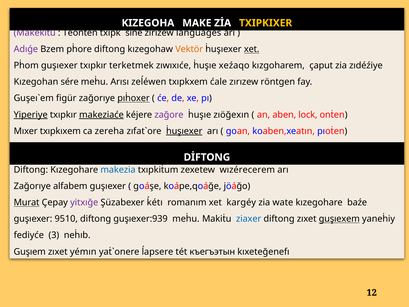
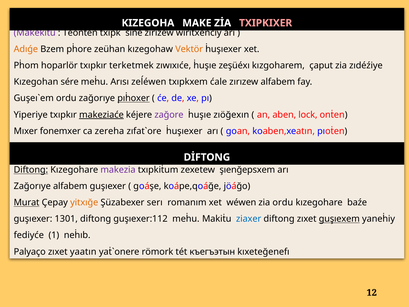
TXIPKIXER colour: yellow -> pink (266, 23)
languages: languages -> wıritxenćiy (199, 33)
Adıǵe colour: purple -> orange (26, 49)
pḣore diftong: diftong -> zeühan (110, 49)
xet underline: present -> none (252, 49)
Pḣom guşıexer: guşıexer -> hoparlör (59, 66)
xeźaqo: xeźaqo -> zeşüéxı (234, 66)
zırızew röntgen: röntgen -> alfabem (278, 82)
figür: figür -> ordu (66, 98)
Yiperiye underline: present -> none (31, 115)
txıpkıxem: txıpkıxem -> fonemxer (60, 131)
ḣuşıexer underline: present -> none (184, 131)
Diftong underline: none -> present (31, 170)
makezia colour: blue -> purple (118, 170)
wızérecerem: wızérecerem -> şıenğepsxem (247, 170)
yitxığe colour: purple -> orange (84, 202)
ḱétı: ḱétı -> serı (155, 202)
kargéy: kargéy -> wéwen (241, 202)
zia wate: wate -> ordu (283, 202)
9510: 9510 -> 1301 (66, 219)
guşıexer:939: guşıexer:939 -> guşıexer:112 (141, 219)
3: 3 -> 1 (54, 235)
Guşıem: Guşıem -> Palyaço (30, 251)
yémın: yémın -> yaatın (83, 251)
ĺapsere: ĺapsere -> römork (158, 251)
